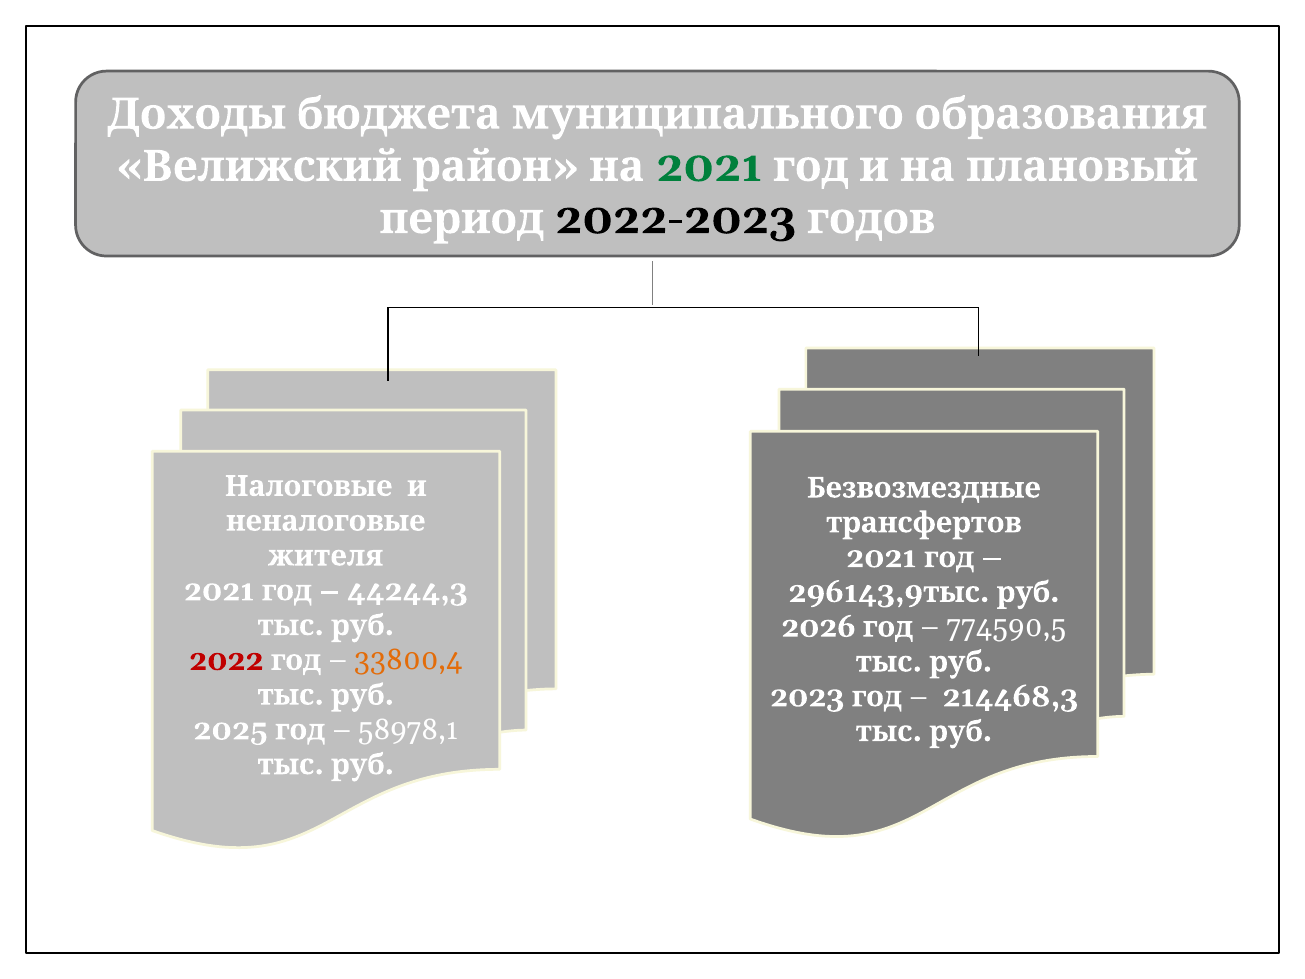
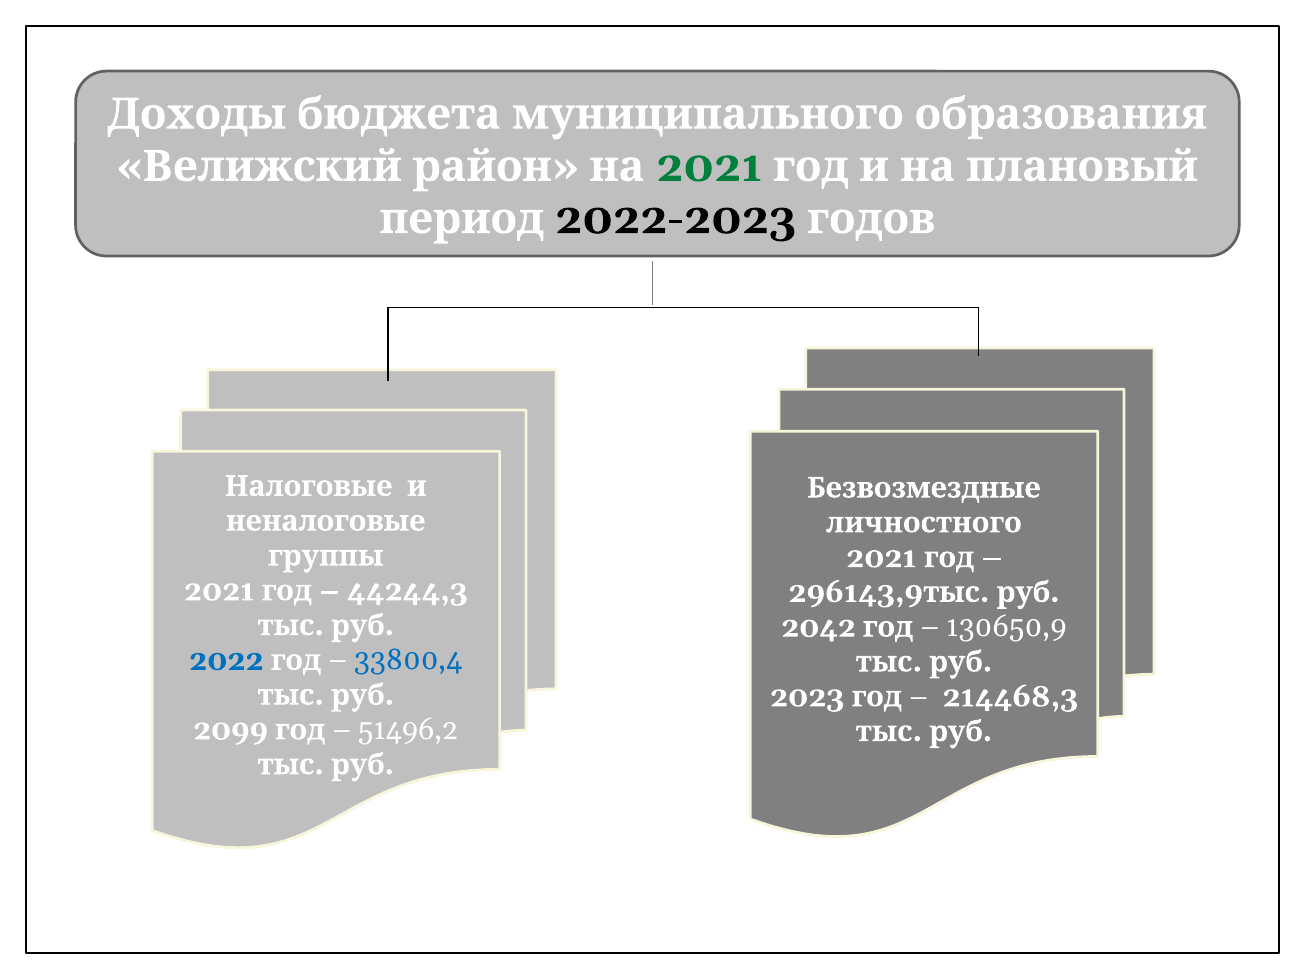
трансфертов: трансфертов -> личностного (924, 523)
жителя: жителя -> группы (326, 556)
2026: 2026 -> 2042 (819, 627)
774590,5: 774590,5 -> 130650,9 (1006, 627)
2022 colour: red -> blue (226, 660)
33800,4 colour: orange -> blue (408, 660)
2025: 2025 -> 2099 (231, 730)
58978,1: 58978,1 -> 51496,2 (408, 730)
